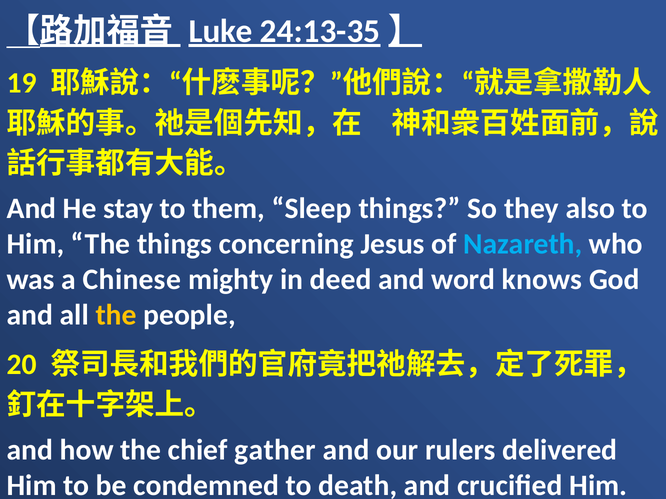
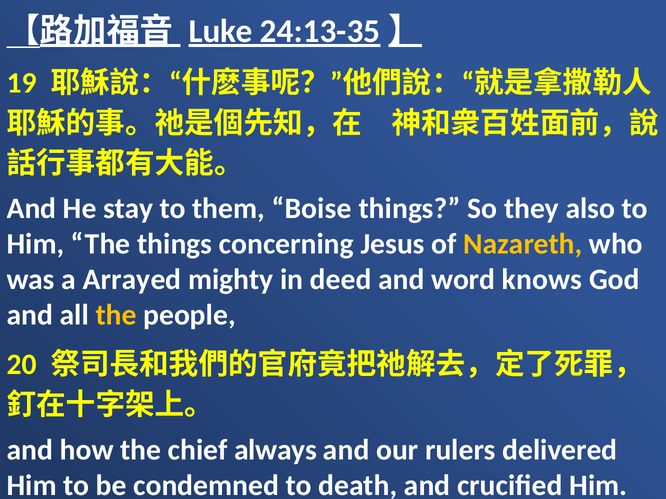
Sleep: Sleep -> Boise (312, 209)
Nazareth colour: light blue -> yellow (523, 244)
Chinese: Chinese -> Arrayed (132, 280)
gather: gather -> always (275, 450)
